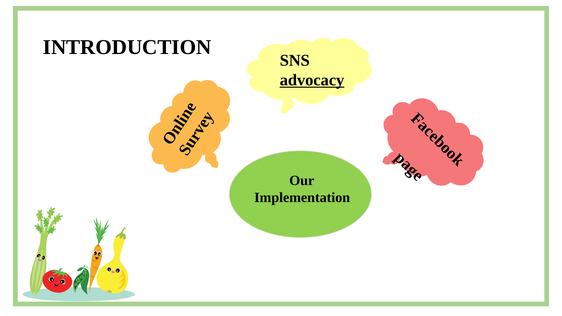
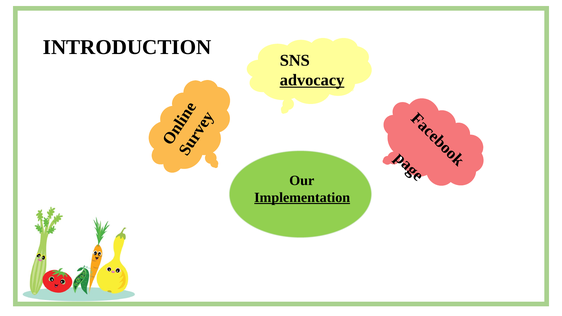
Implementation underline: none -> present (302, 198)
